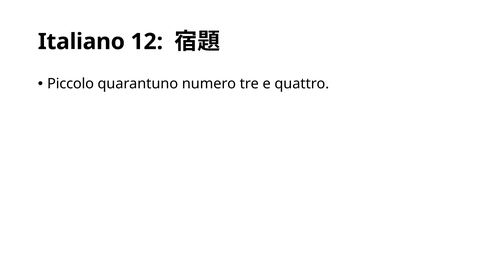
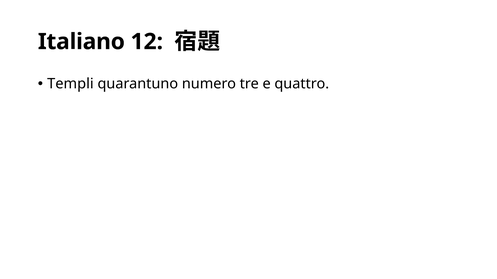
Piccolo: Piccolo -> Templi (70, 84)
